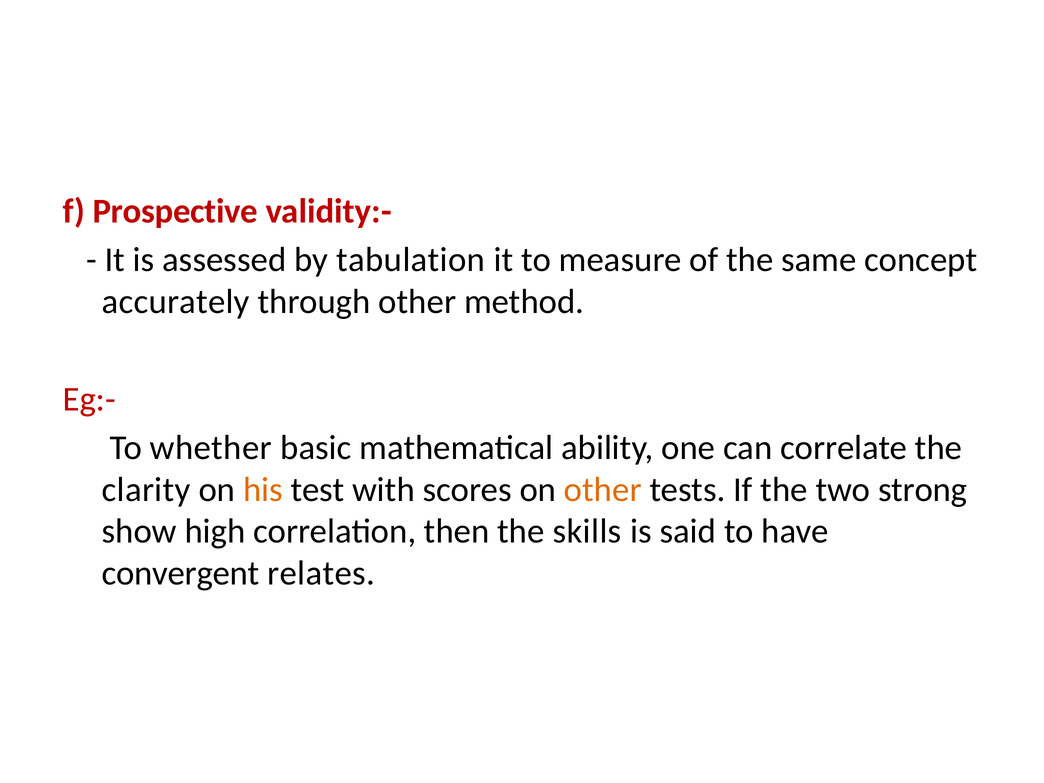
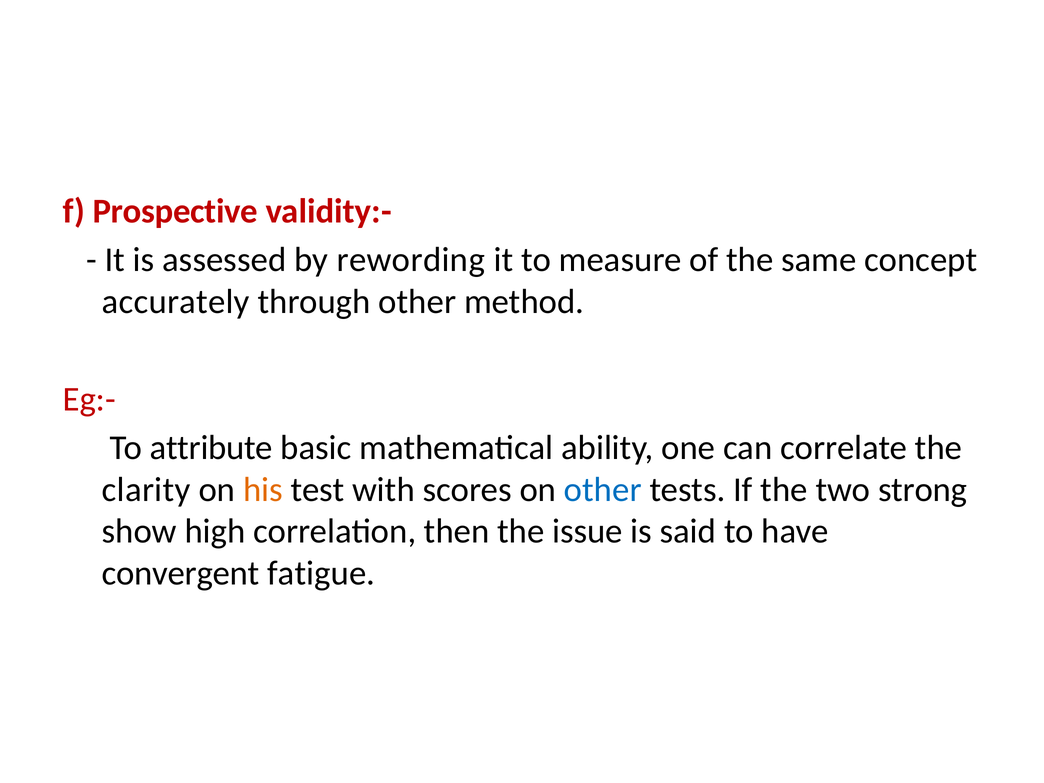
tabulation: tabulation -> rewording (411, 260)
whether: whether -> attribute (211, 448)
other colour: orange -> blue (603, 490)
skills: skills -> issue (587, 531)
relates: relates -> fatigue (321, 573)
